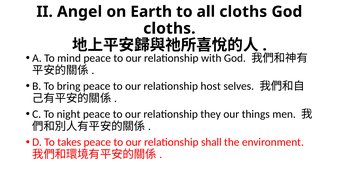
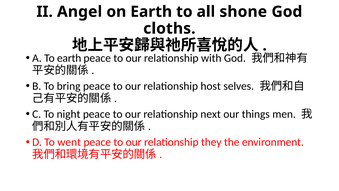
all cloths: cloths -> shone (243, 12)
To mind: mind -> earth (69, 58)
they: they -> next (211, 114)
takes: takes -> went (69, 142)
shall: shall -> they (211, 142)
